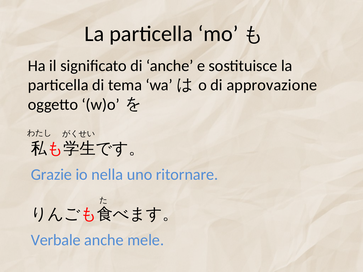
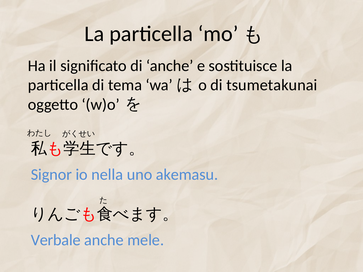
approvazione: approvazione -> tsumetakunai (272, 85)
Grazie: Grazie -> Signor (51, 175)
ritornare: ritornare -> akemasu (187, 175)
